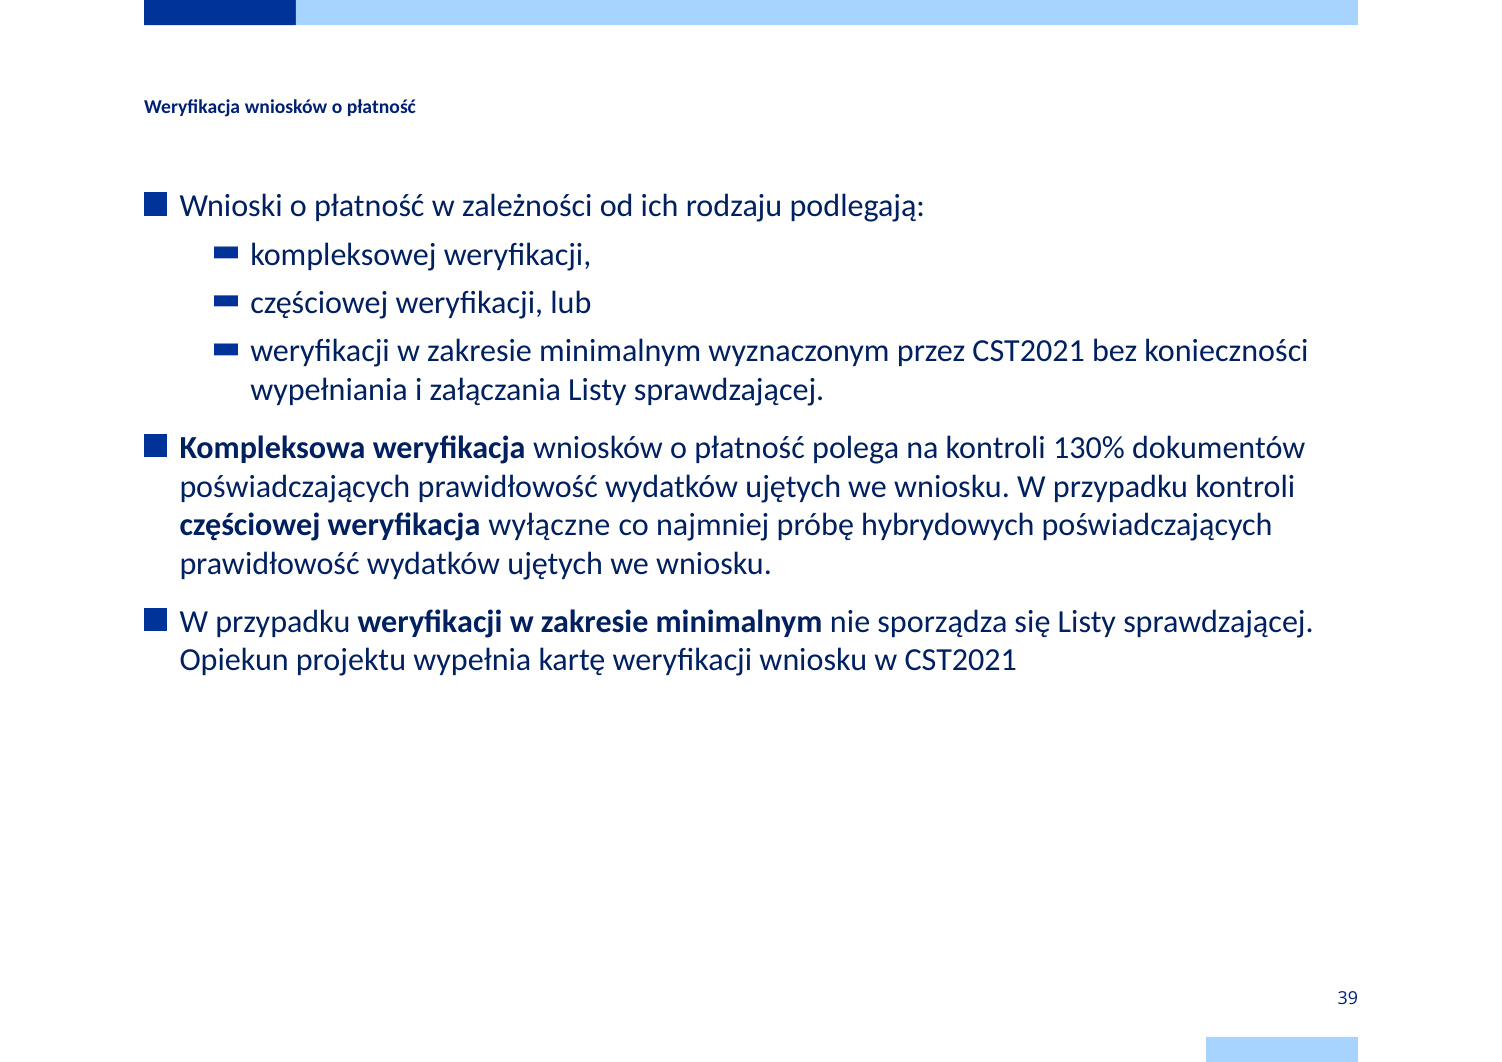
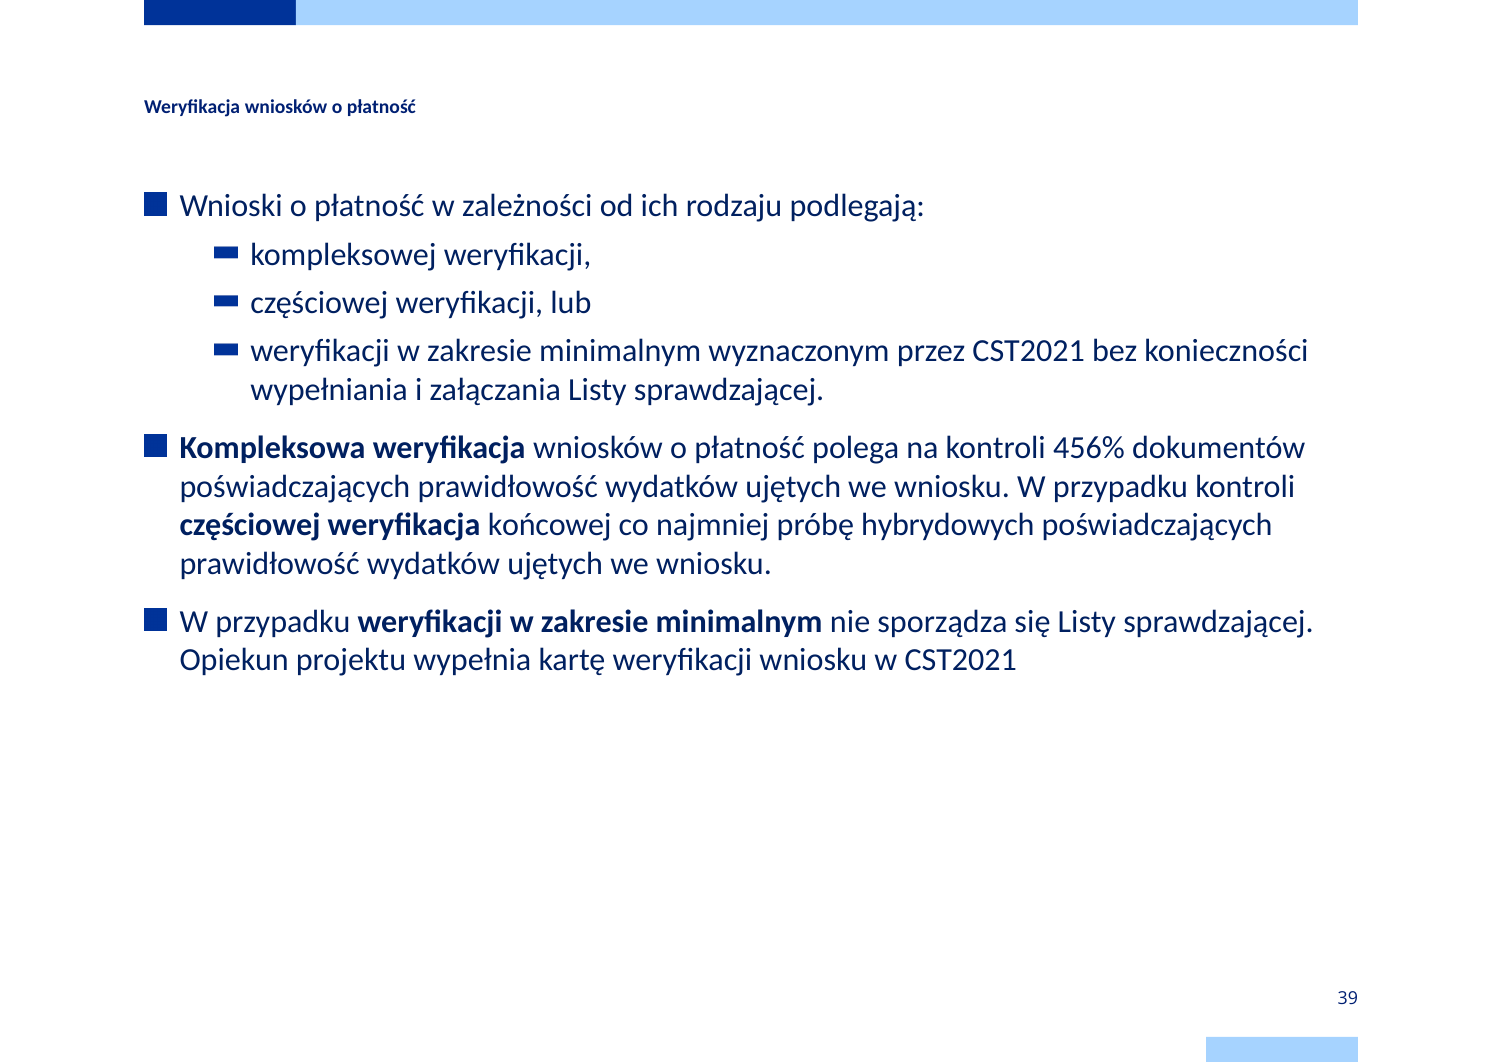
130%: 130% -> 456% (1089, 448)
wyłączne: wyłączne -> końcowej (550, 525)
